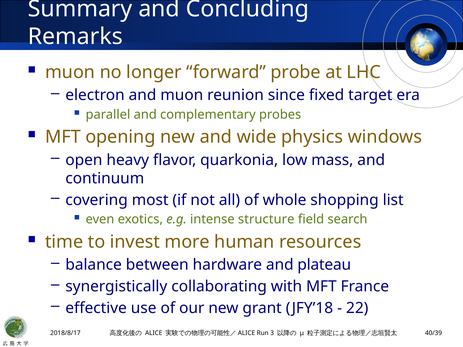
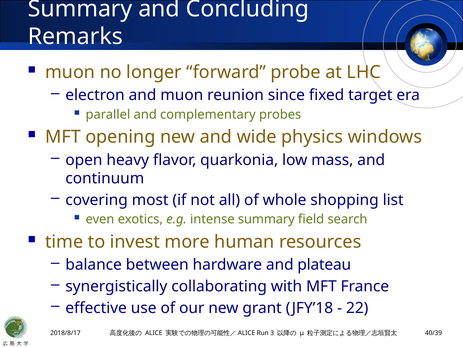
intense structure: structure -> summary (266, 220)
